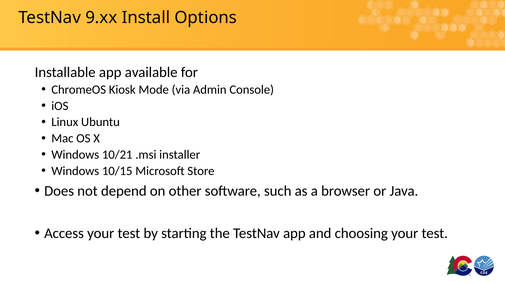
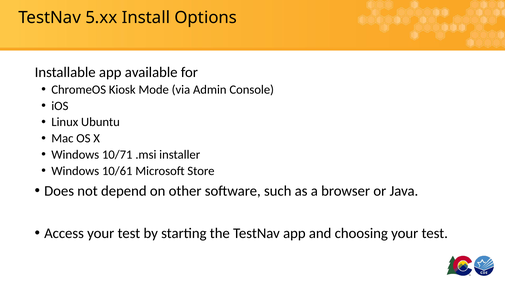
9.xx: 9.xx -> 5.xx (101, 17)
10/21: 10/21 -> 10/71 (117, 155)
10/15: 10/15 -> 10/61 (117, 171)
